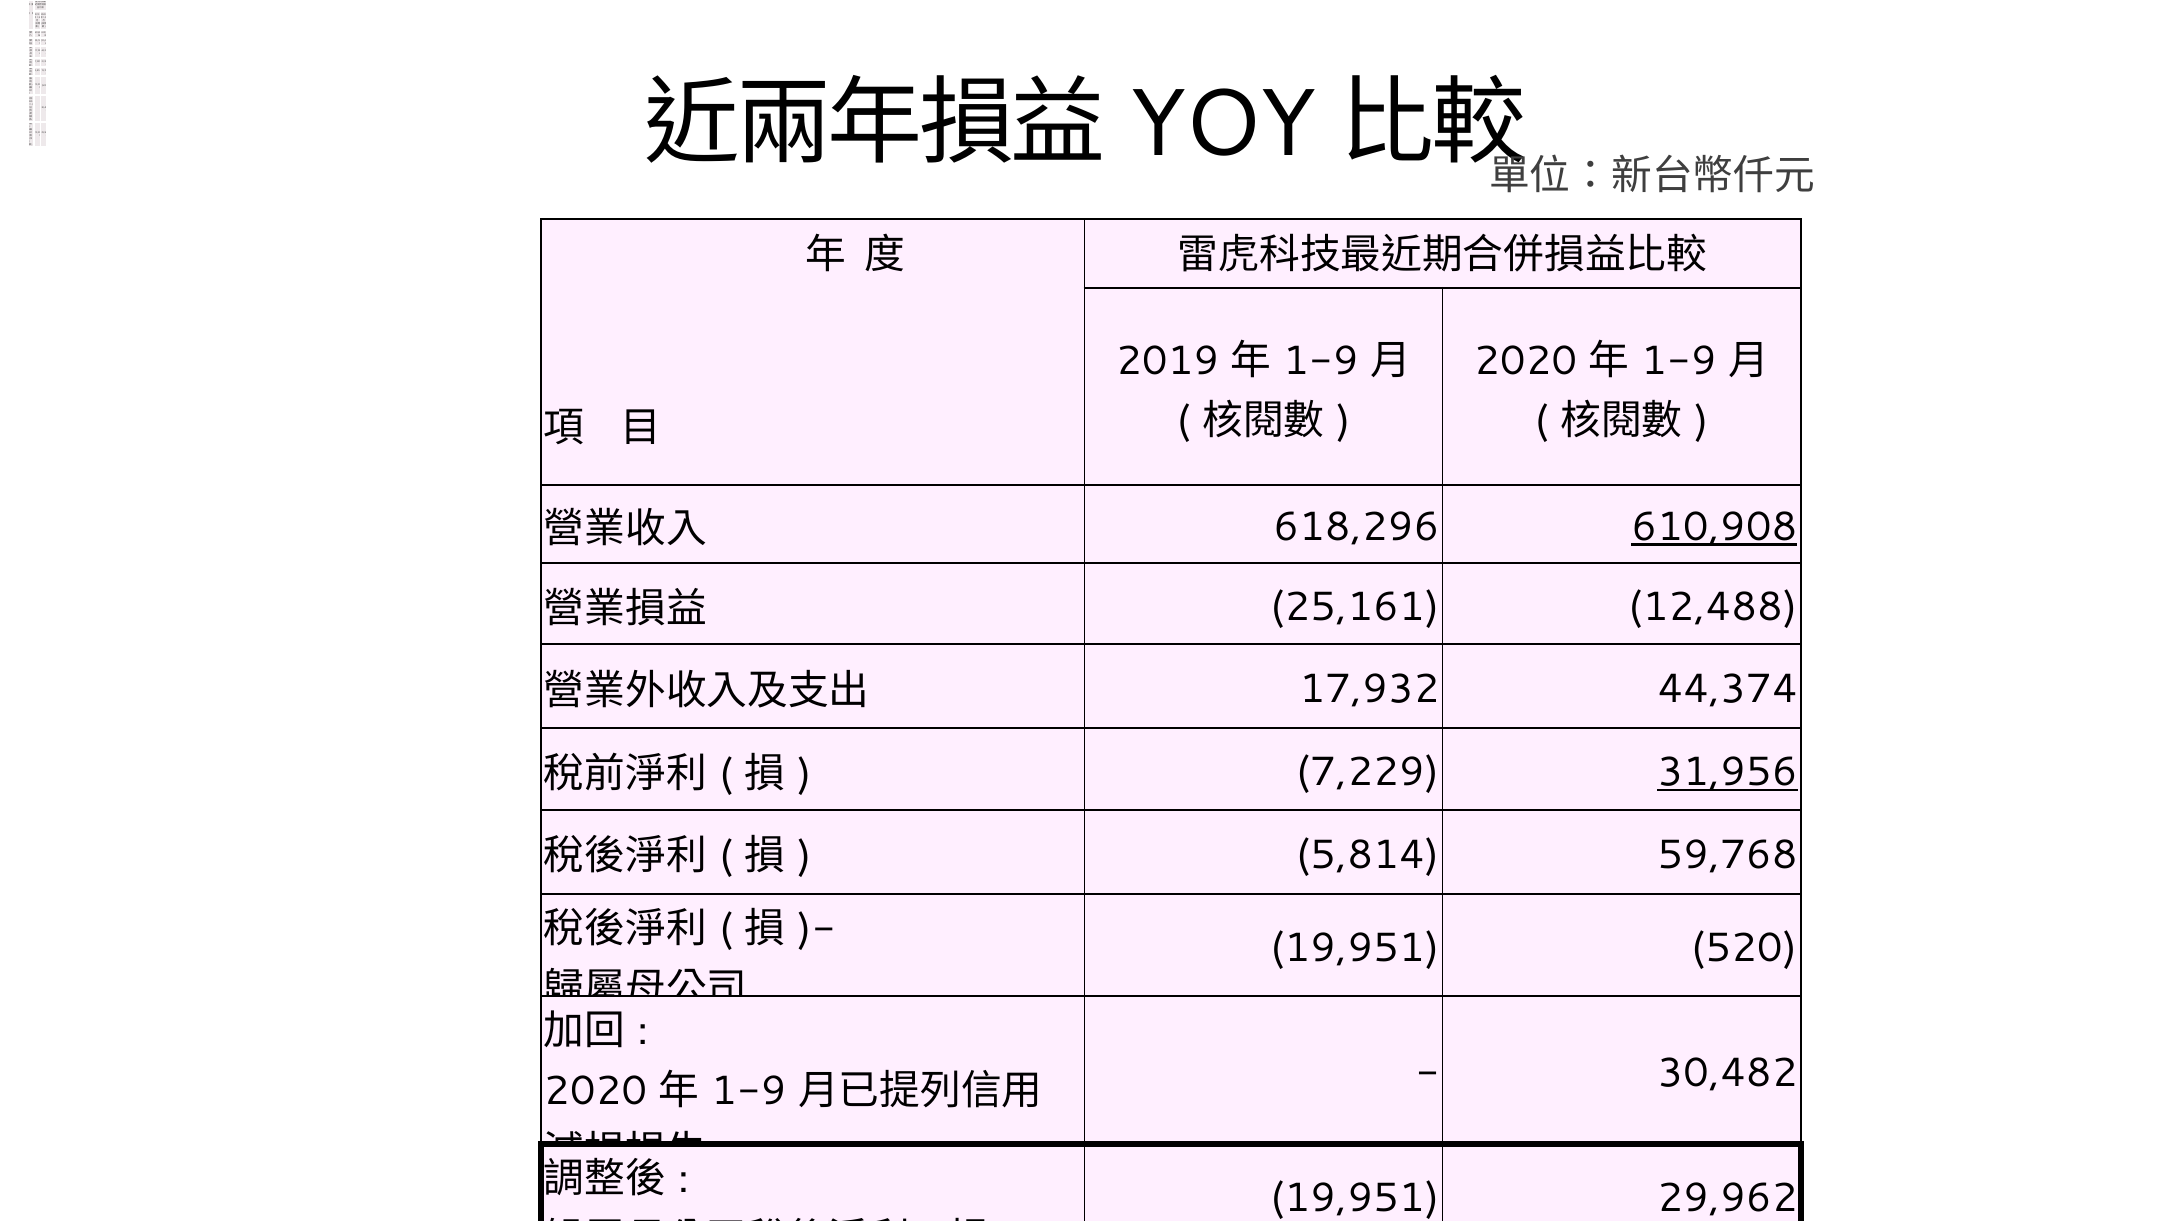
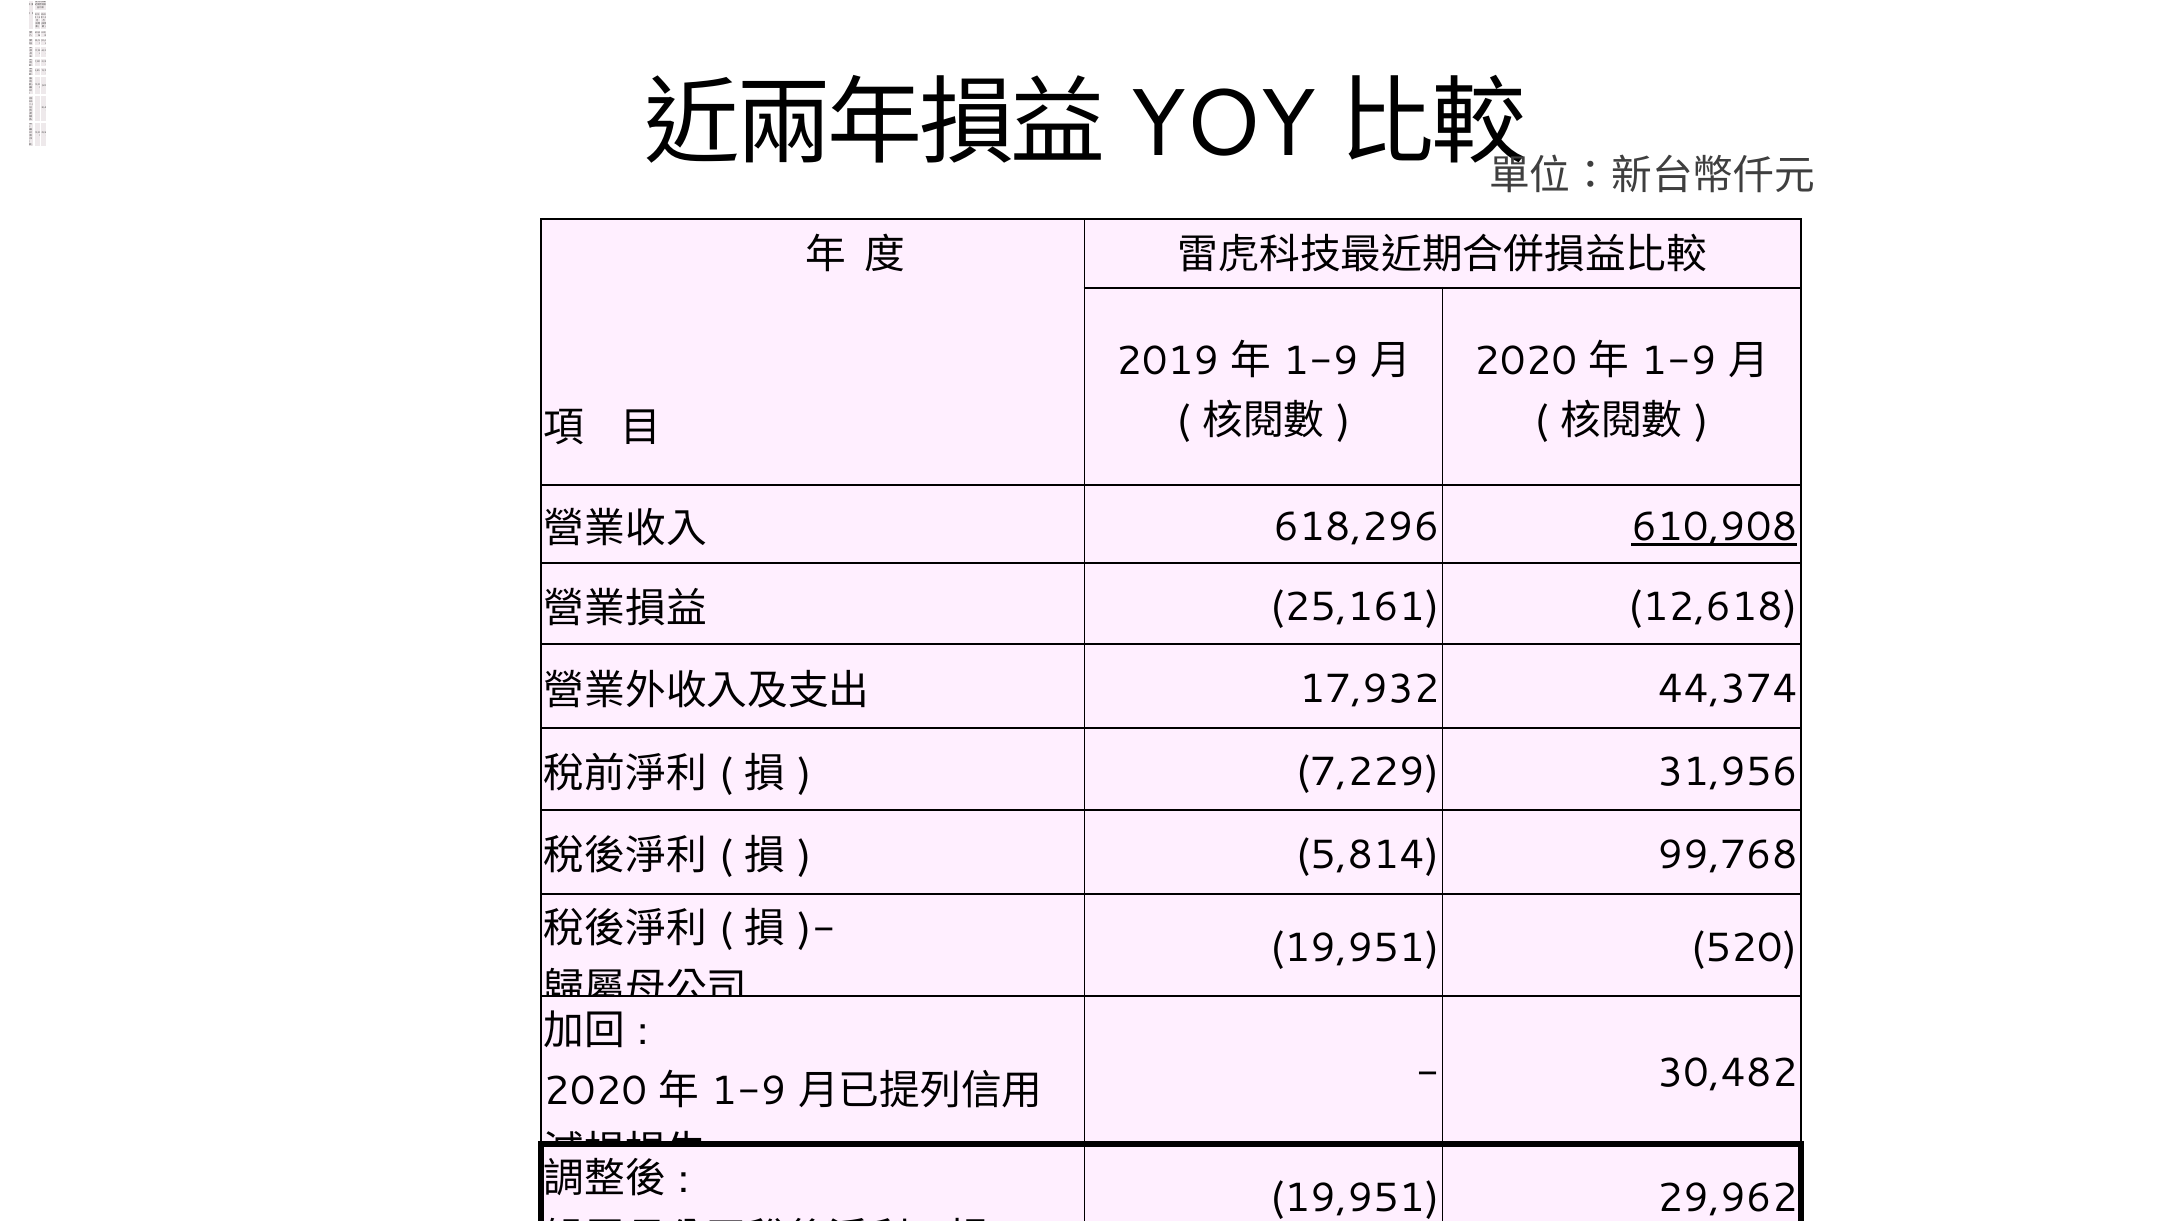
12,488: 12,488 -> 12,618 (1713, 607)
31,956 underline: present -> none (1727, 772)
59,768: 59,768 -> 99,768 (1727, 855)
